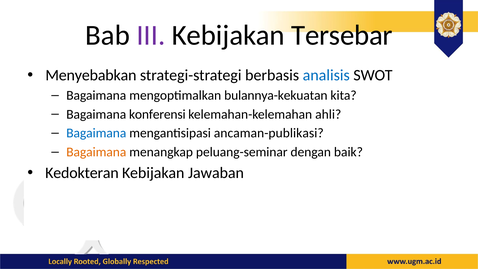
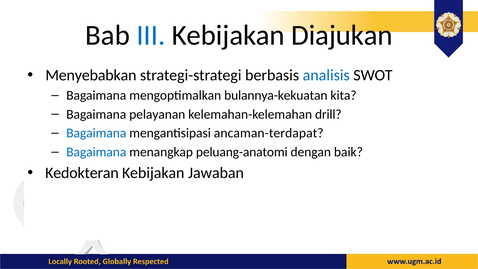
III colour: purple -> blue (151, 35)
Tersebar: Tersebar -> Diajukan (342, 35)
konferensi: konferensi -> pelayanan (157, 114)
ahli: ahli -> drill (328, 114)
ancaman-publikasi: ancaman-publikasi -> ancaman-terdapat (269, 133)
Bagaimana colour: orange -> blue (96, 152)
peluang-seminar: peluang-seminar -> peluang-anatomi (242, 152)
